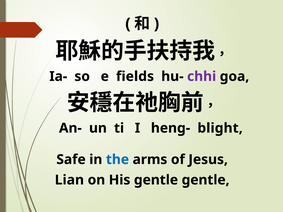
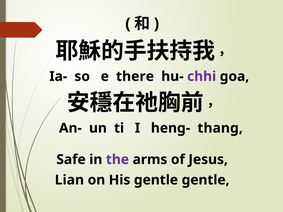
fields: fields -> there (135, 76)
blight: blight -> thang (220, 128)
the colour: blue -> purple (117, 160)
